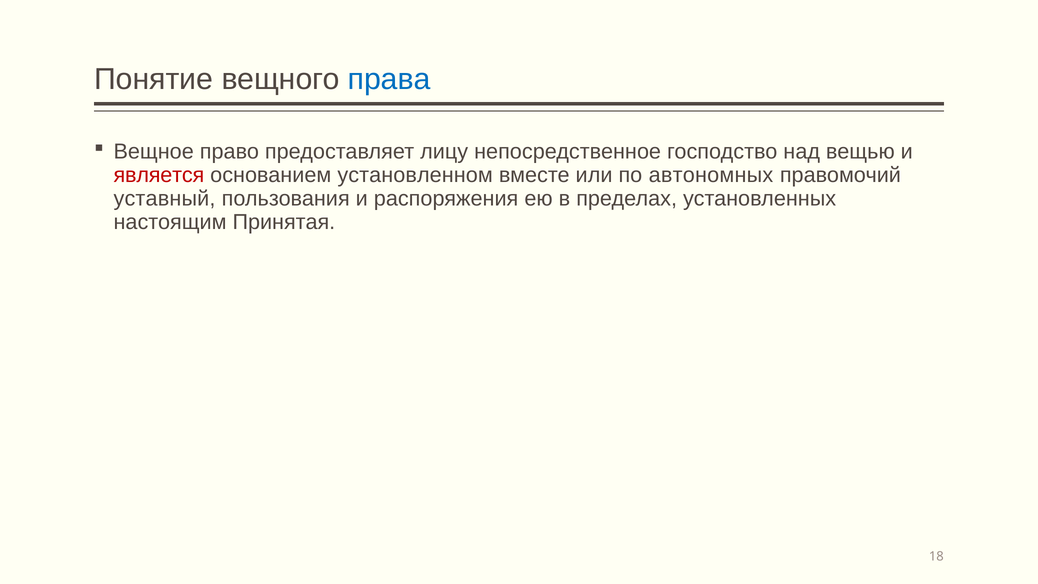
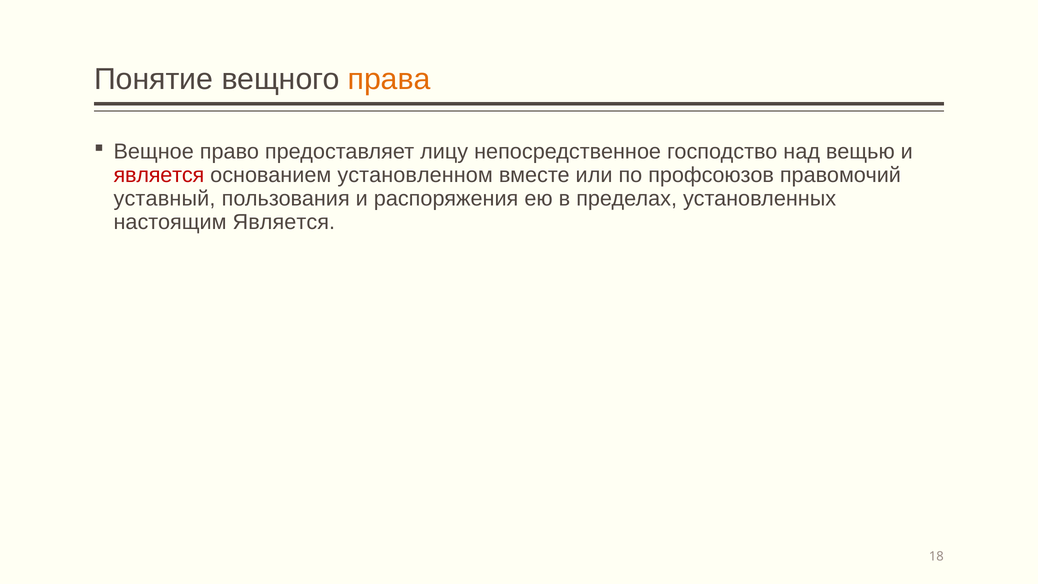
права colour: blue -> orange (389, 79)
автономных: автономных -> профсоюзов (711, 175)
настоящим Принятая: Принятая -> Является (284, 222)
